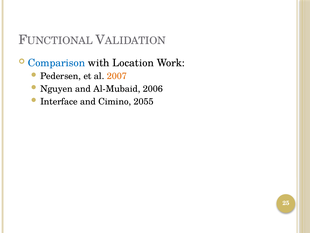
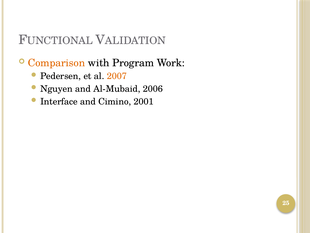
Comparison colour: blue -> orange (56, 63)
Location: Location -> Program (133, 63)
2055: 2055 -> 2001 (144, 101)
